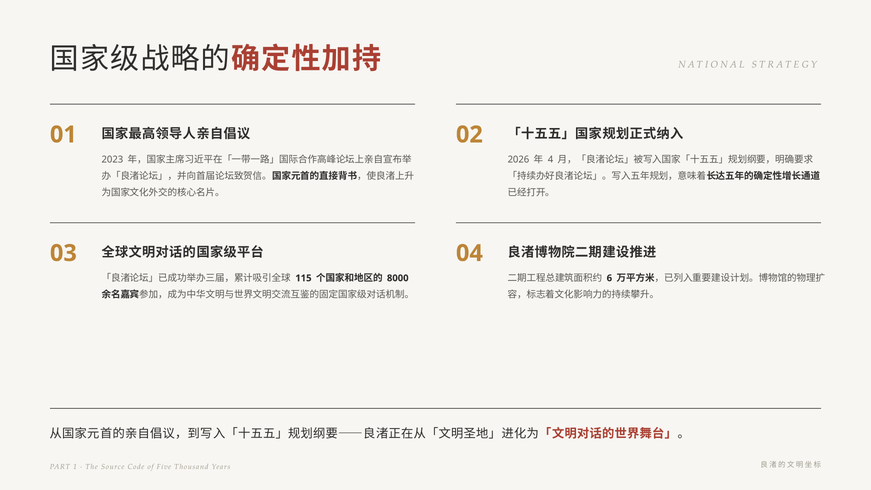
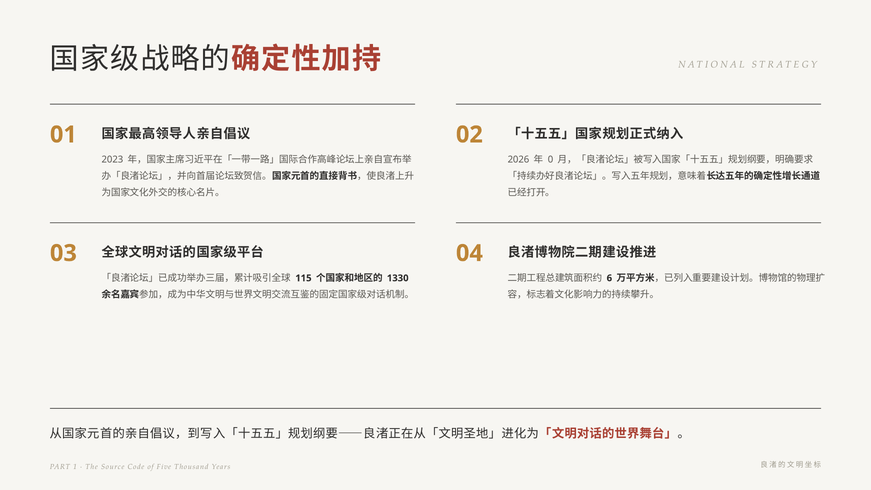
4: 4 -> 0 (550, 159)
8000: 8000 -> 1330 (398, 278)
